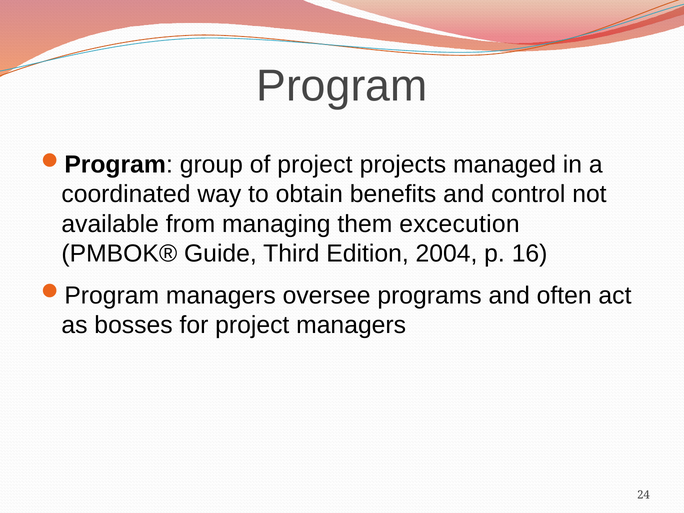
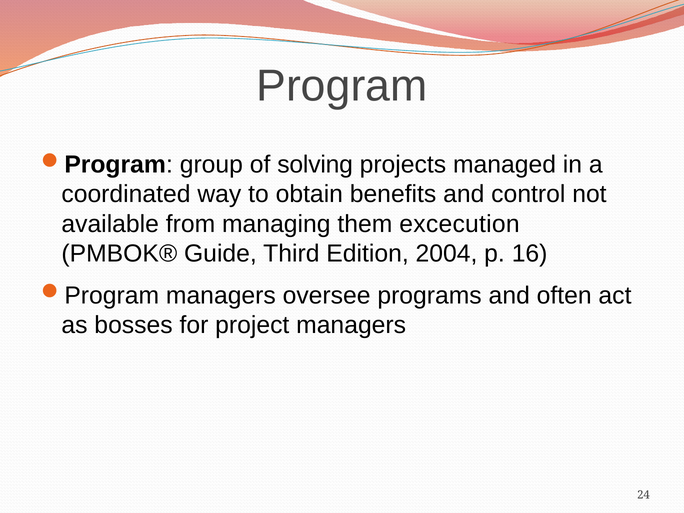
of project: project -> solving (315, 165)
